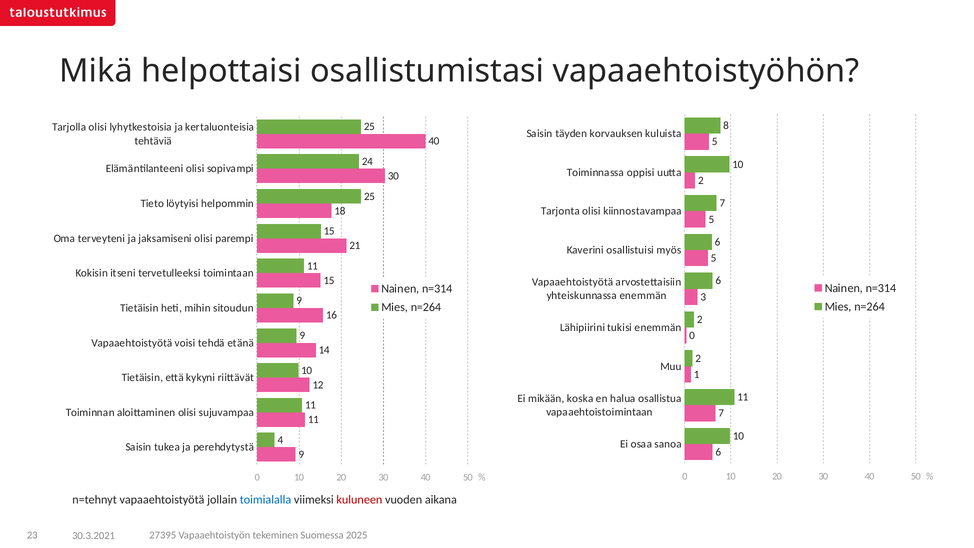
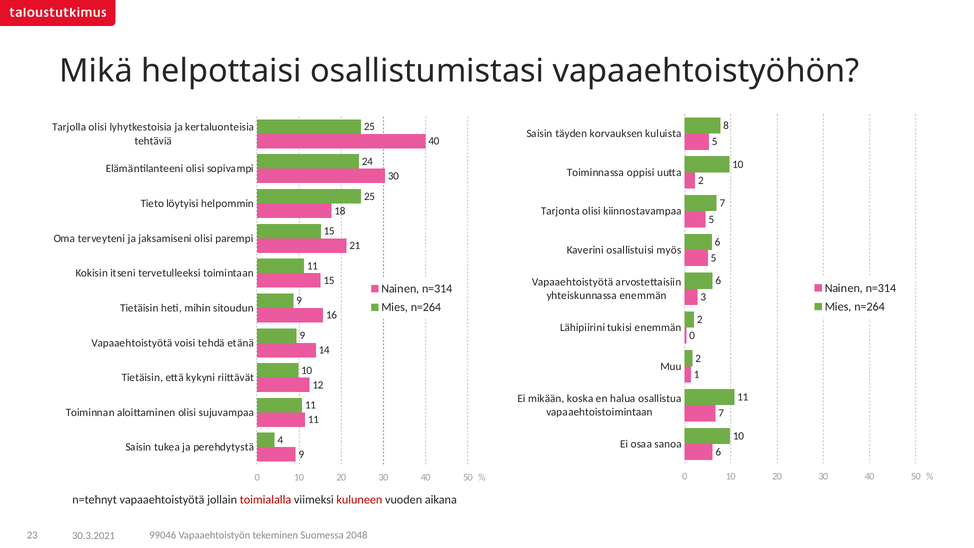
toimialalla colour: blue -> red (265, 499)
27395: 27395 -> 99046 (163, 535)
2025: 2025 -> 2048 (357, 535)
